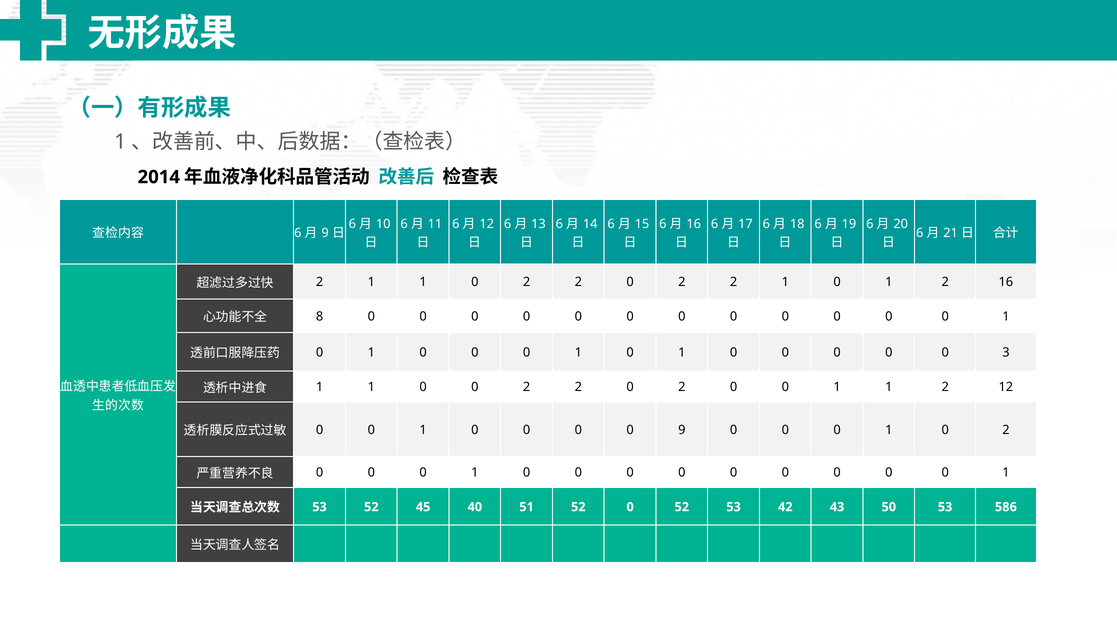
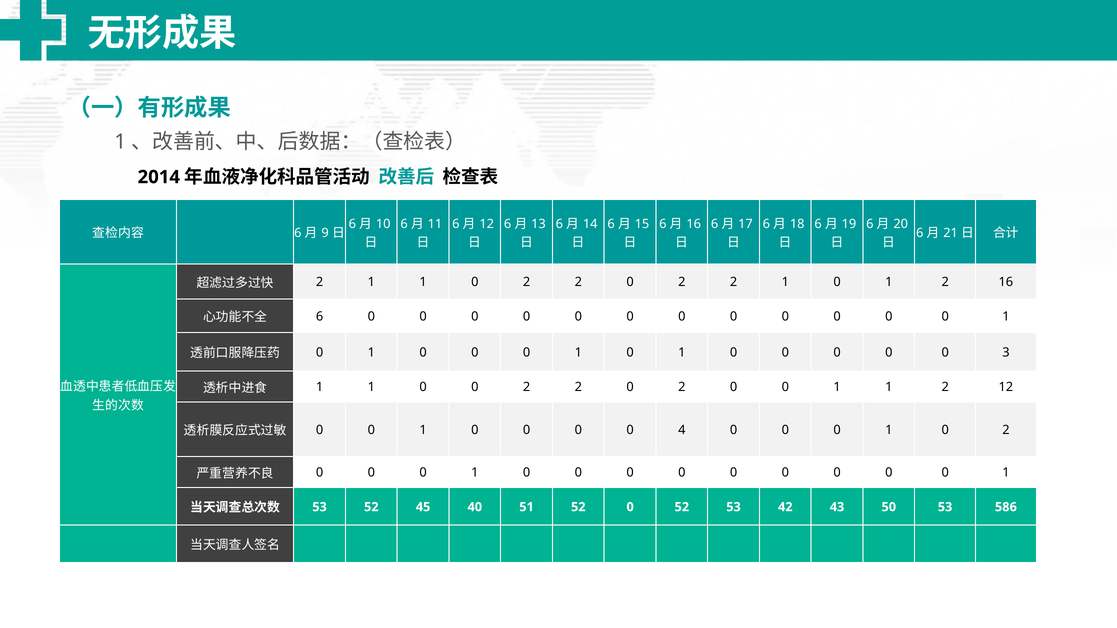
8: 8 -> 6 (320, 317)
0 9: 9 -> 4 (682, 430)
